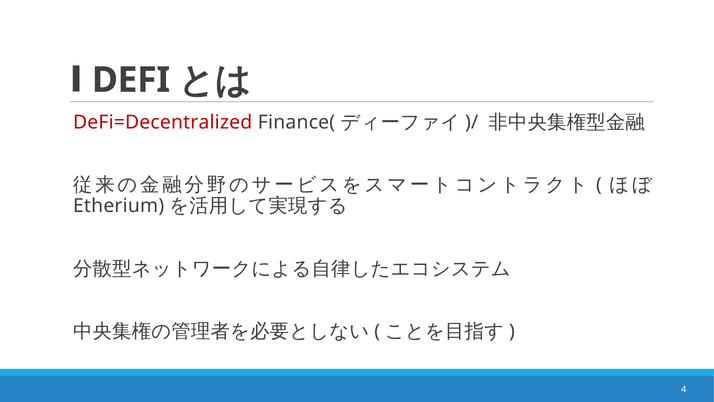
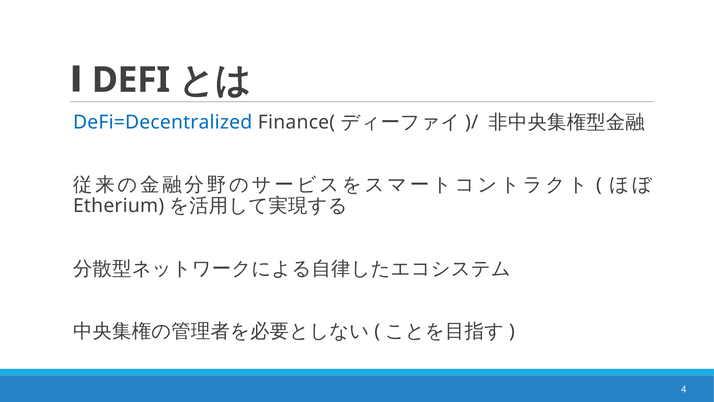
DeFi=Decentralized colour: red -> blue (163, 122)
